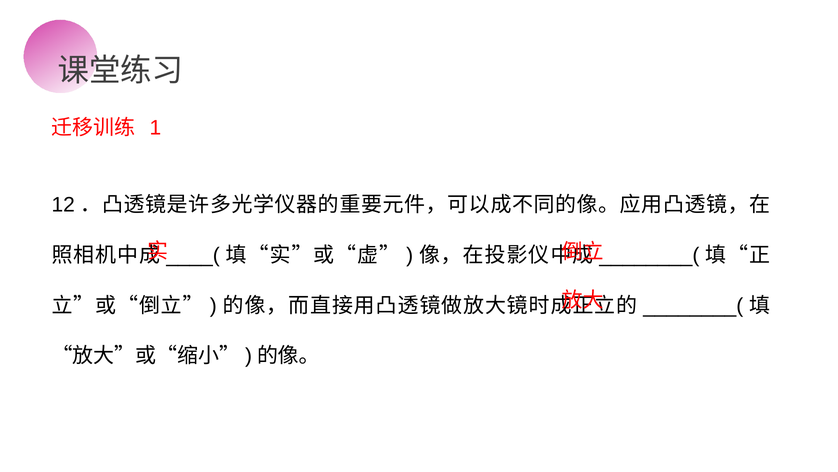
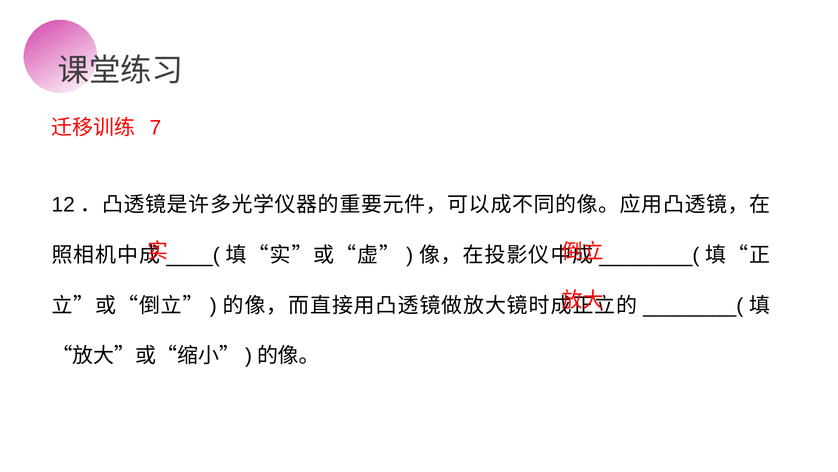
1: 1 -> 7 (155, 128)
